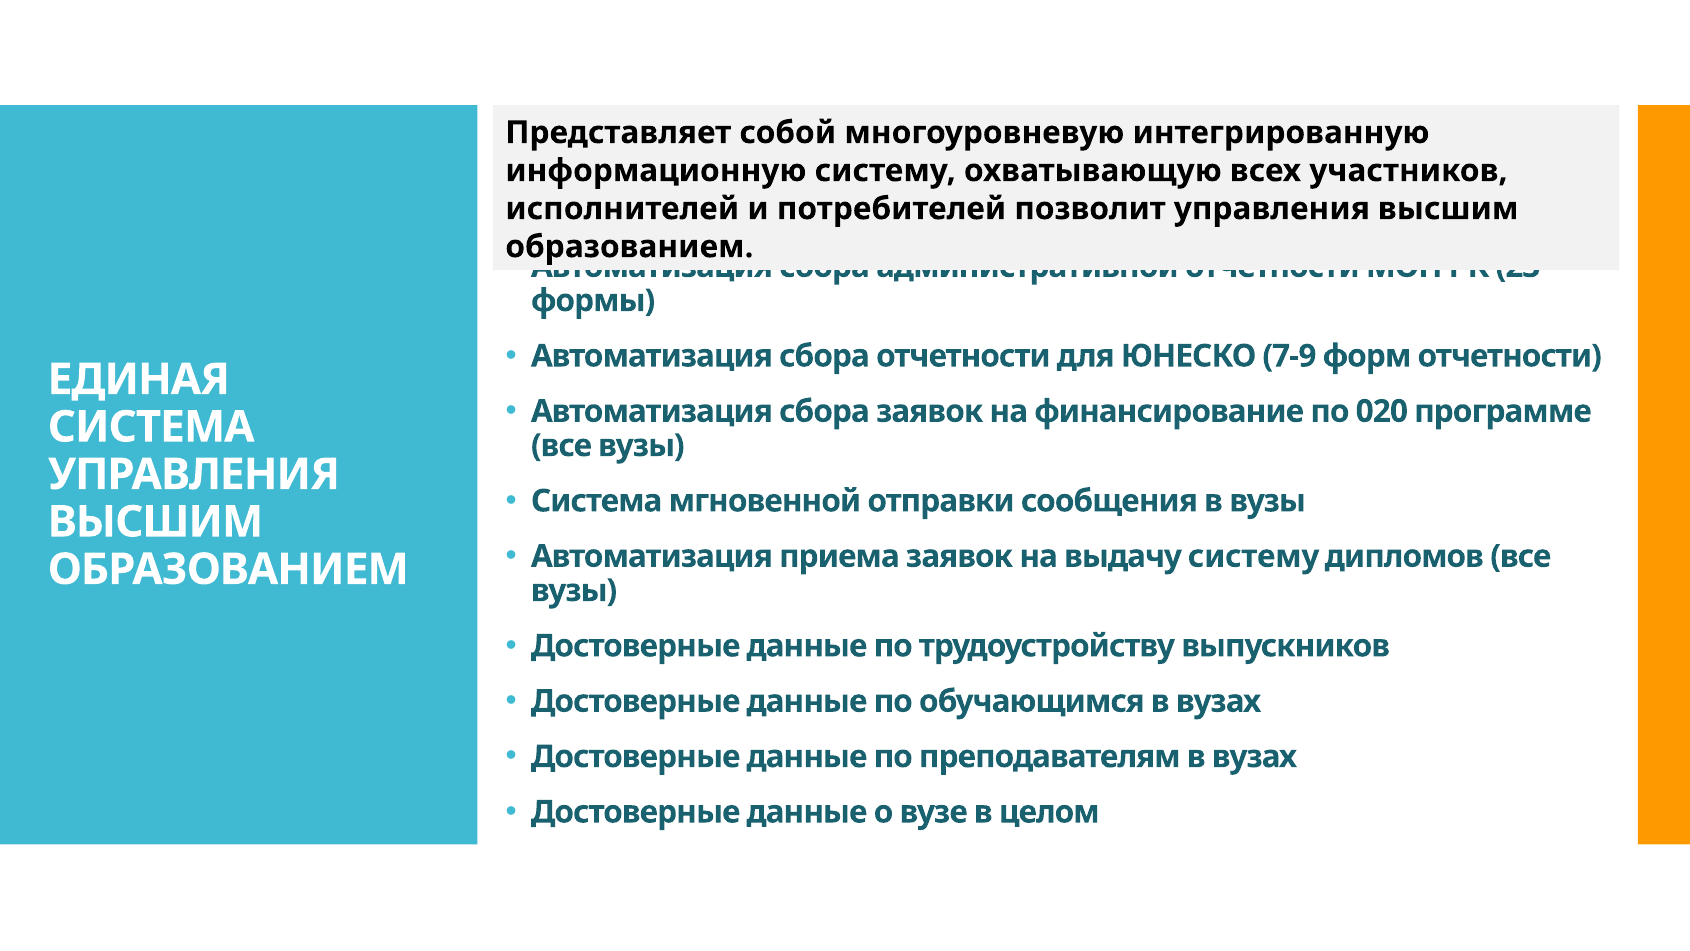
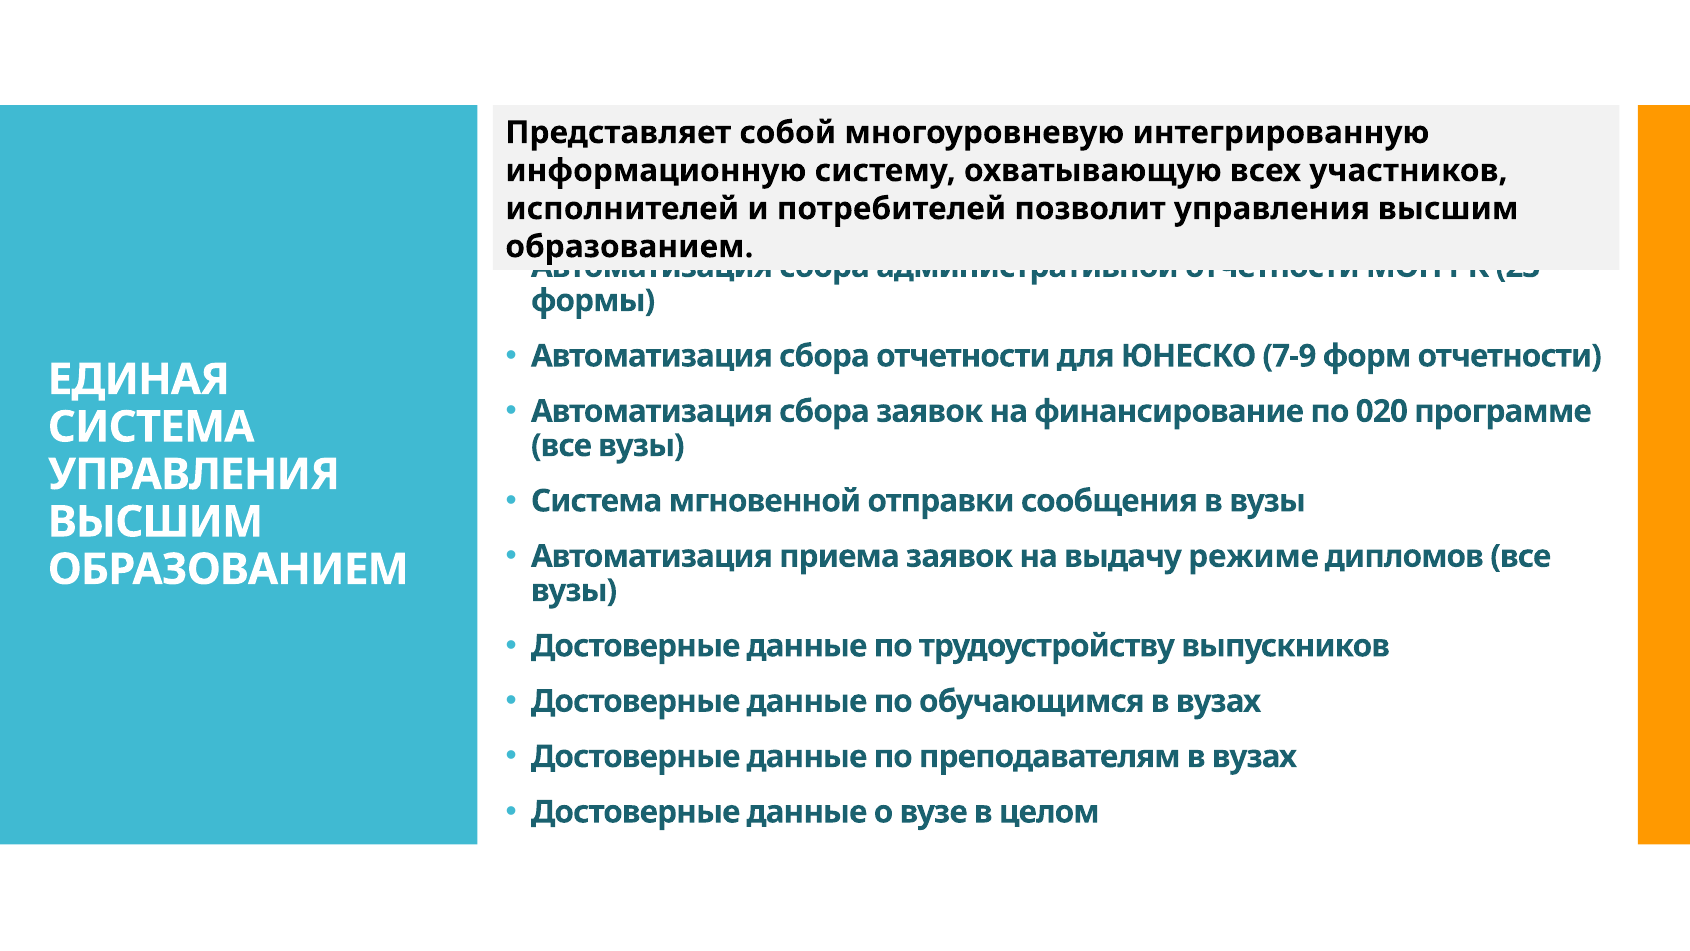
выдачу систему: систему -> режиме (1254, 556)
